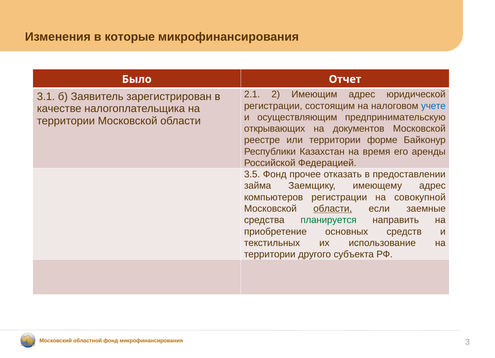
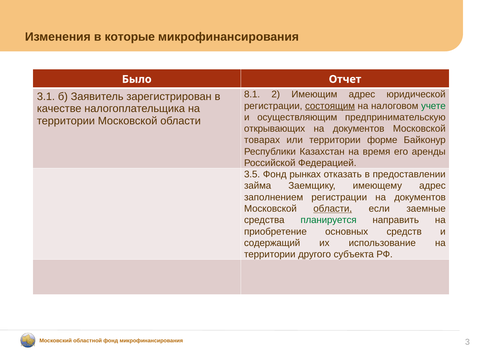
2.1: 2.1 -> 8.1 (252, 95)
состоящим underline: none -> present (330, 106)
учете colour: blue -> green (433, 106)
реестре: реестре -> товарах (262, 140)
прочее: прочее -> рынках (305, 175)
компьютеров: компьютеров -> заполнением (274, 198)
регистрации на совокупной: совокупной -> документов (420, 198)
текстильных: текстильных -> содержащий (272, 243)
